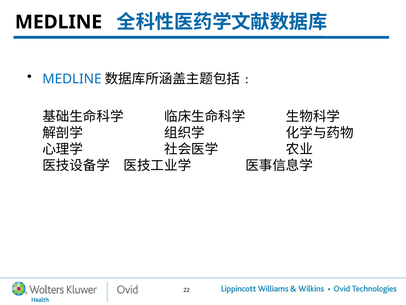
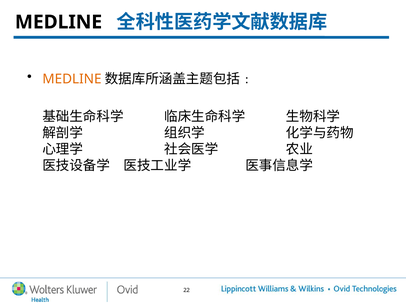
MEDLINE colour: blue -> orange (72, 79)
